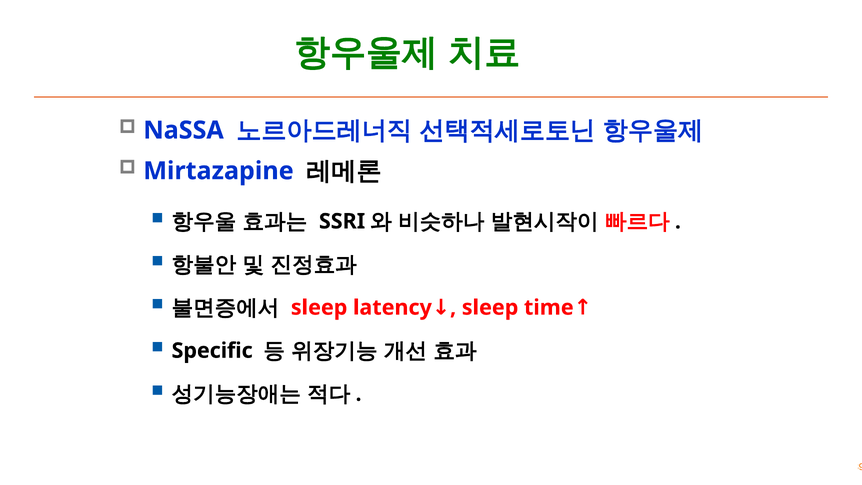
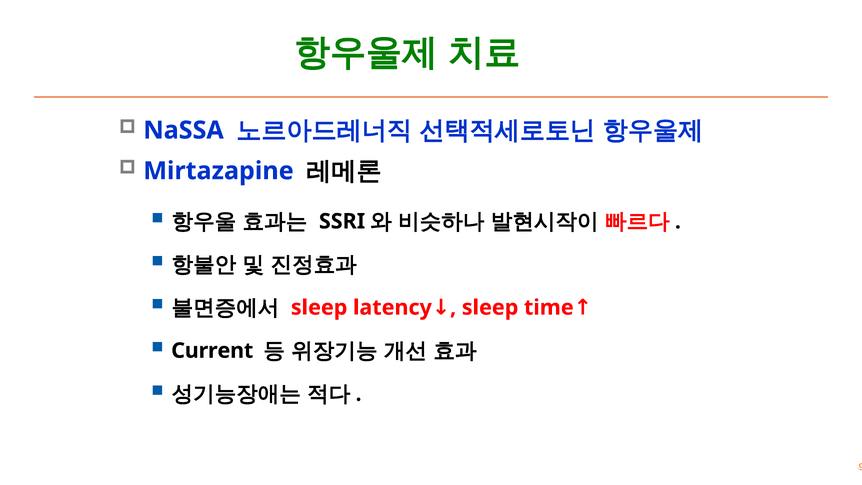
Specific: Specific -> Current (212, 351)
